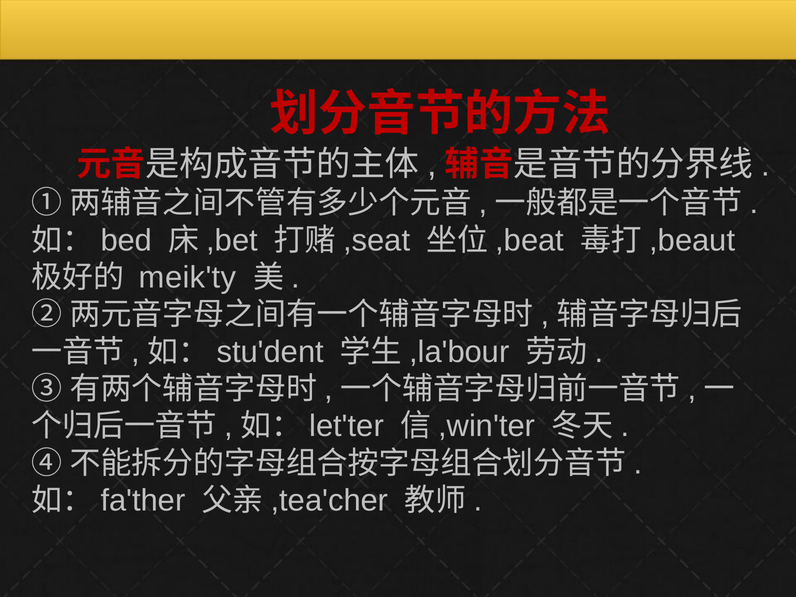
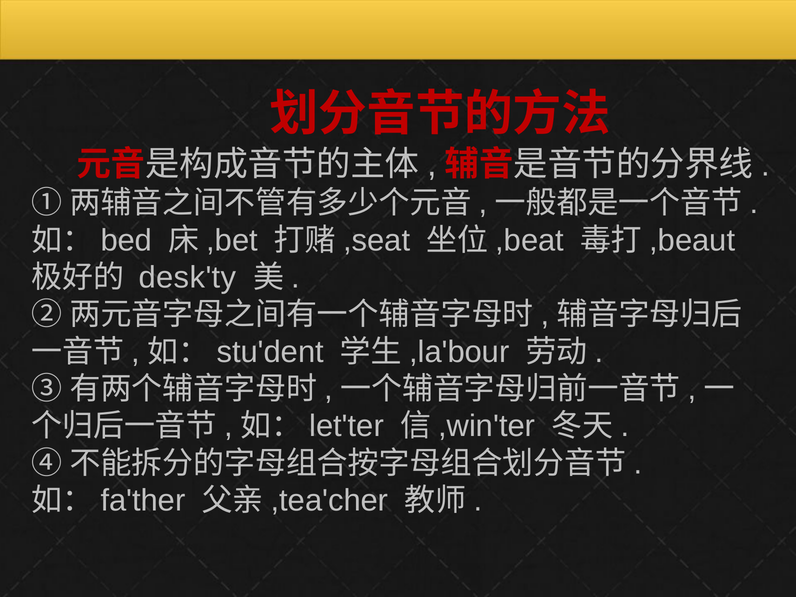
meik'ty: meik'ty -> desk'ty (188, 278)
